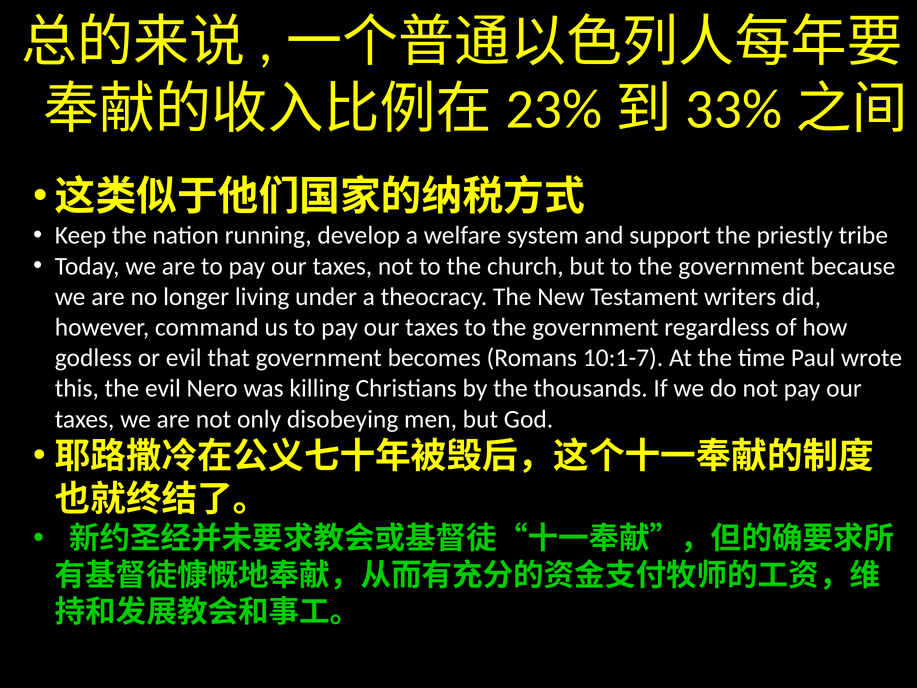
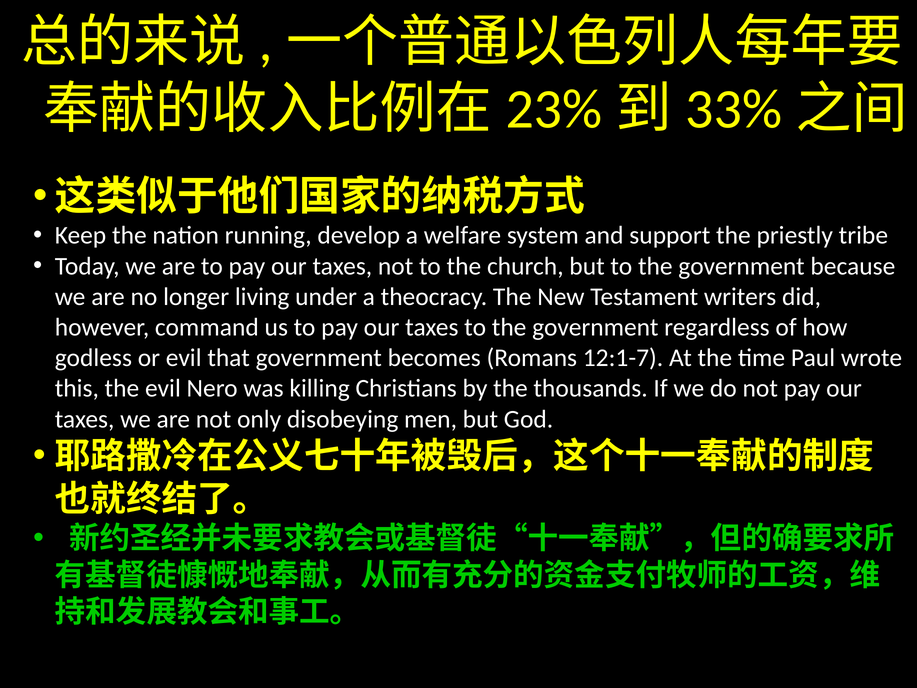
10:1-7: 10:1-7 -> 12:1-7 (623, 358)
